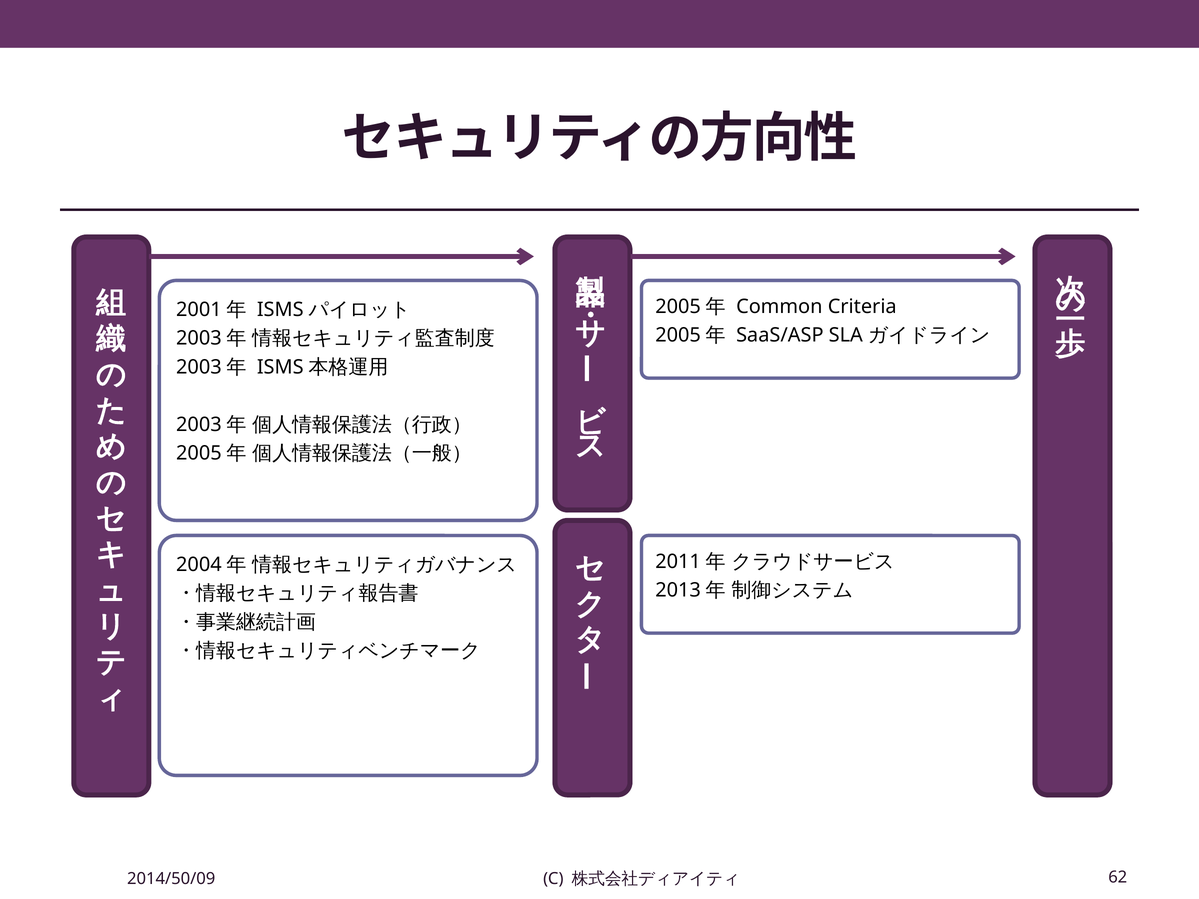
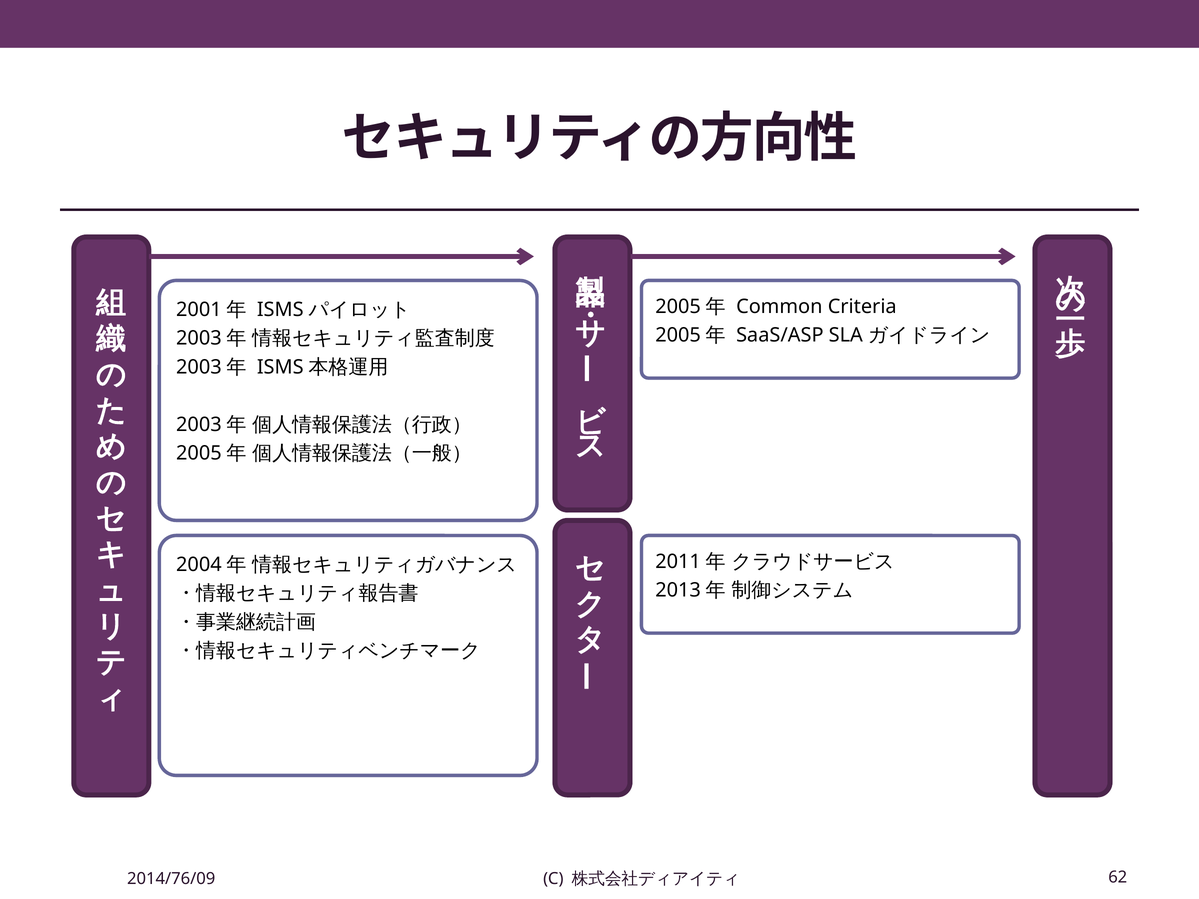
2014/50/09: 2014/50/09 -> 2014/76/09 (171, 879)
